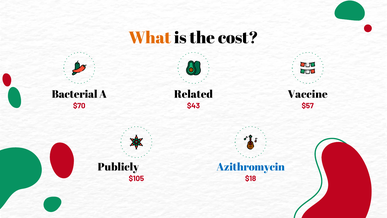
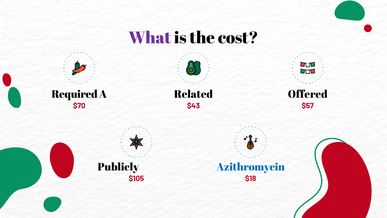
What colour: orange -> purple (150, 38)
Bacterial: Bacterial -> Required (75, 94)
Vaccine: Vaccine -> Offered (308, 94)
